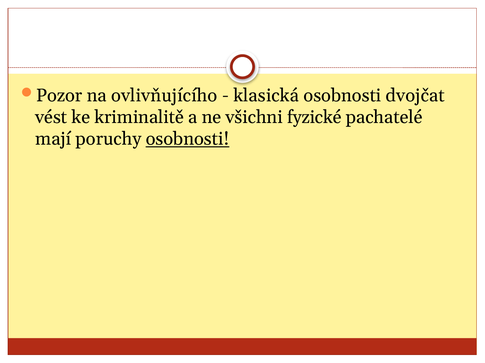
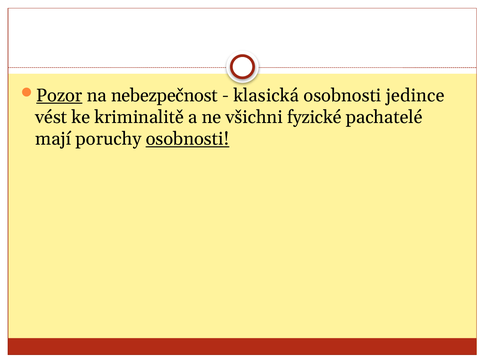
Pozor underline: none -> present (59, 96)
ovlivňujícího: ovlivňujícího -> nebezpečnost (164, 96)
dvojčat: dvojčat -> jedince (415, 96)
